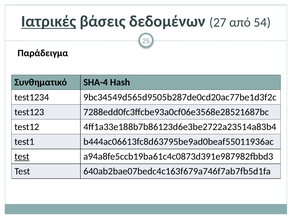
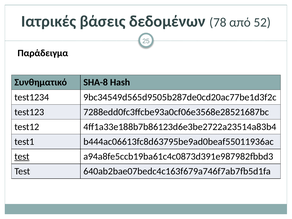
Ιατρικές underline: present -> none (49, 21)
27: 27 -> 78 (218, 22)
54: 54 -> 52 (262, 22)
SHA-4: SHA-4 -> SHA-8 (96, 82)
